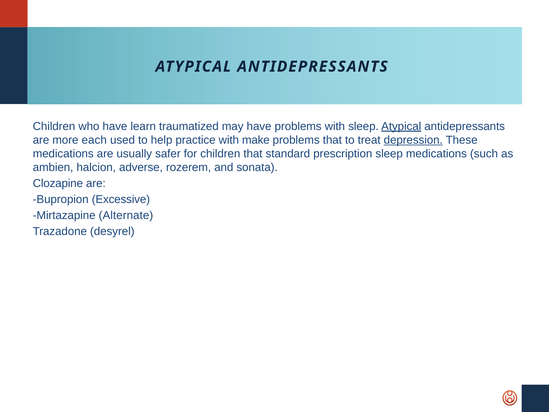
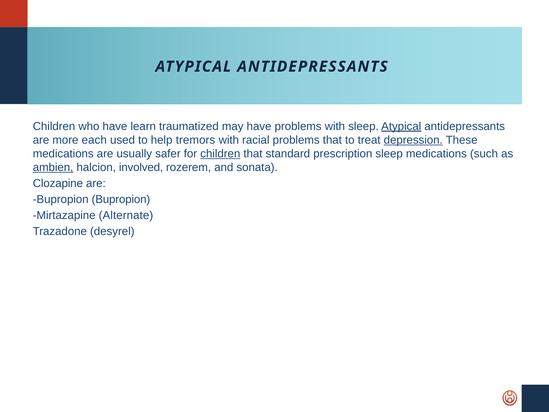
practice: practice -> tremors (195, 140)
make: make -> racial (256, 140)
children underline: none -> present (220, 154)
ambien underline: none -> present (53, 167)
adverse: adverse -> involved (141, 167)
Bupropion Excessive: Excessive -> Bupropion (121, 199)
